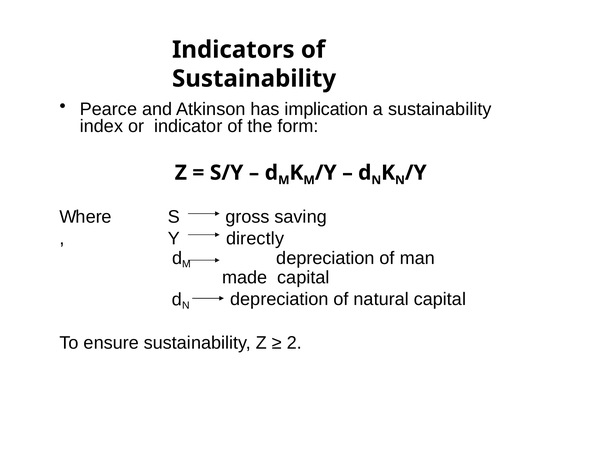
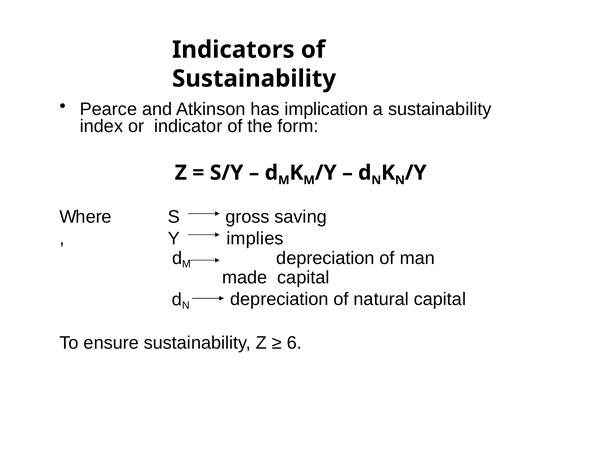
directly: directly -> implies (255, 238)
2: 2 -> 6 (294, 342)
